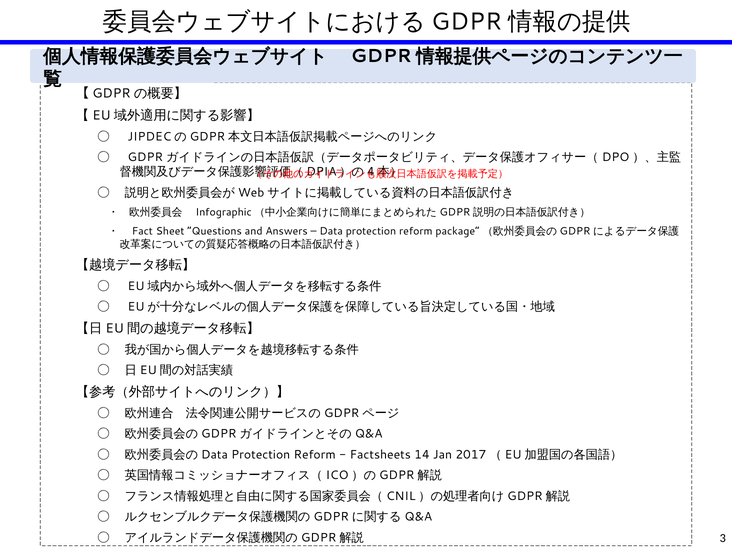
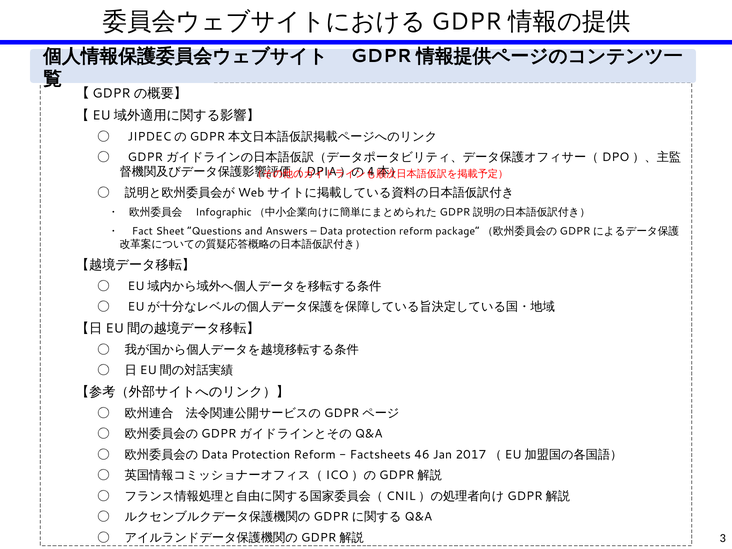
14: 14 -> 46 (422, 455)
